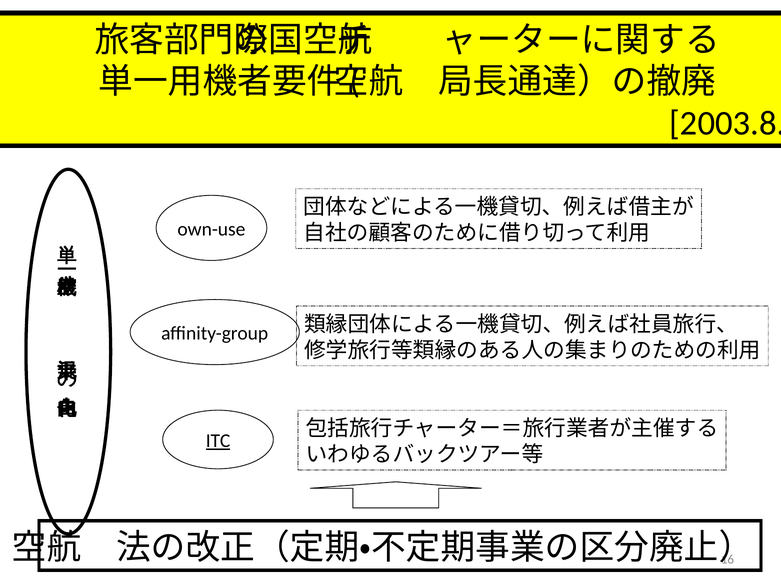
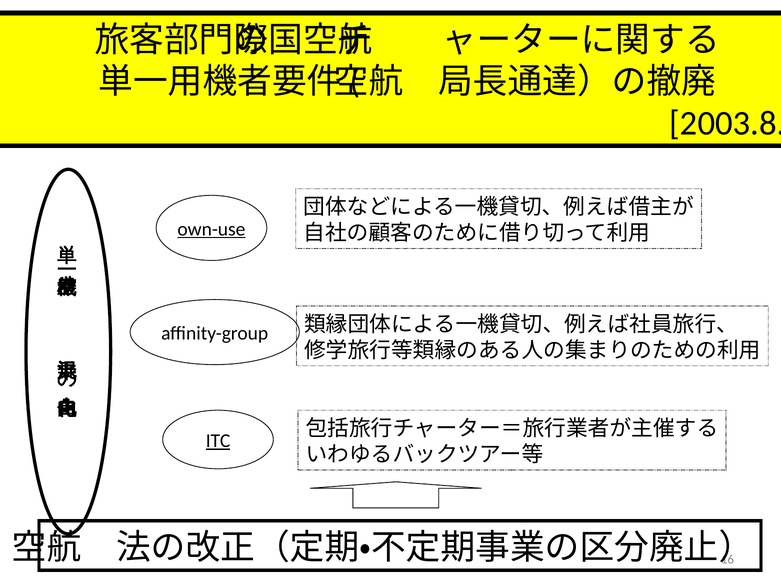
own-use underline: none -> present (211, 229)
